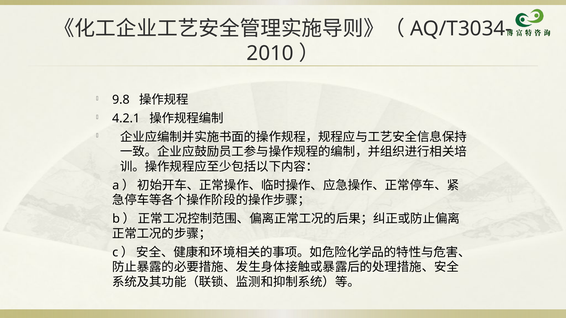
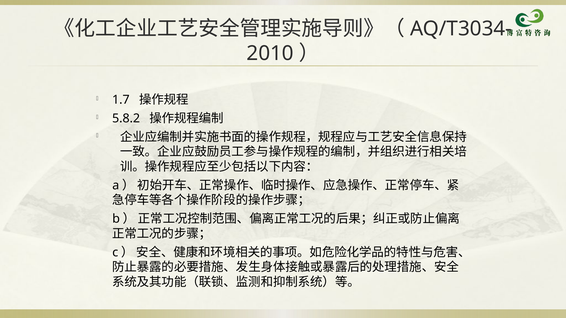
9.8: 9.8 -> 1.7 (121, 100)
4.2.1: 4.2.1 -> 5.8.2 (126, 119)
